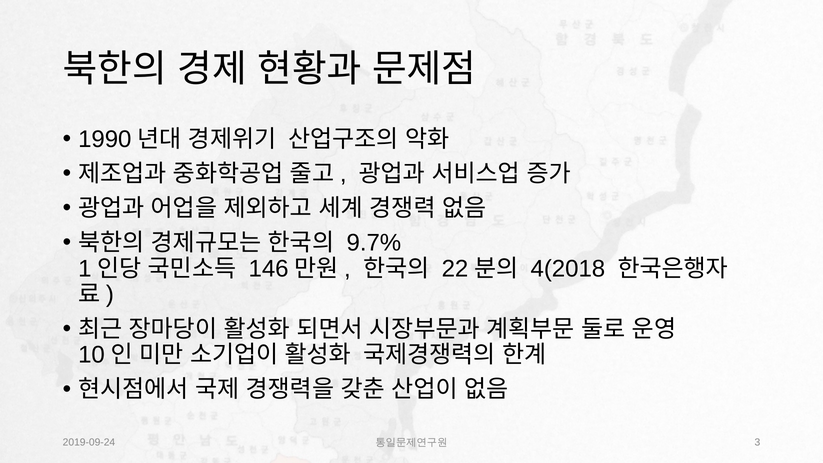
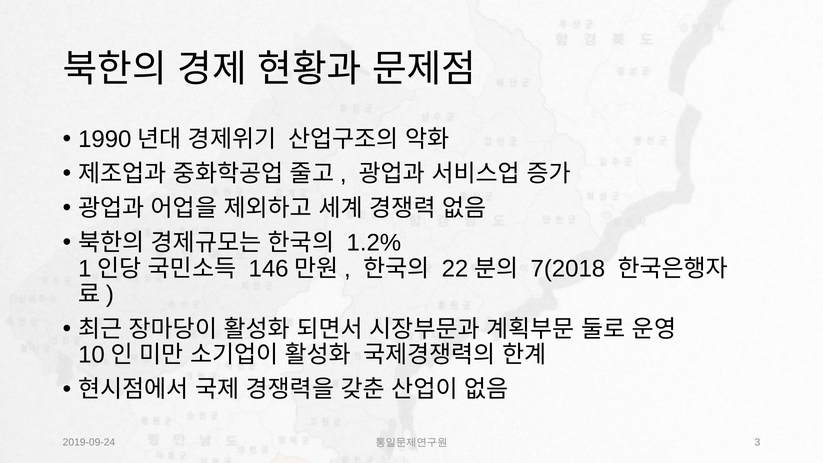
9.7%: 9.7% -> 1.2% (374, 243)
4(2018: 4(2018 -> 7(2018 (568, 269)
